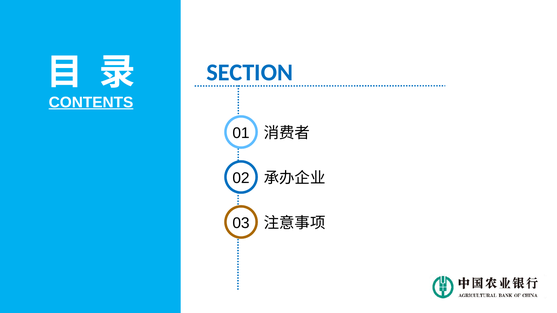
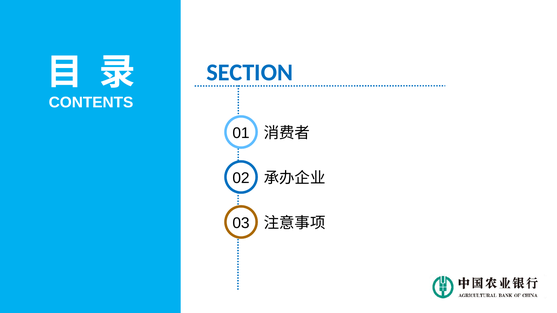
CONTENTS underline: present -> none (91, 102)
